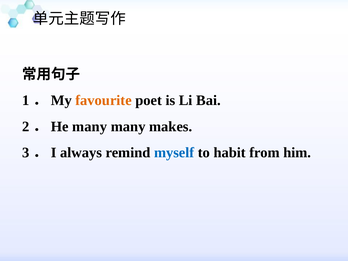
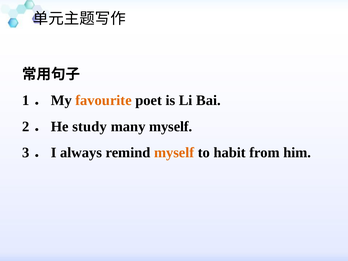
many: many -> study (90, 126)
many makes: makes -> myself (171, 126)
myself colour: blue -> orange (174, 153)
